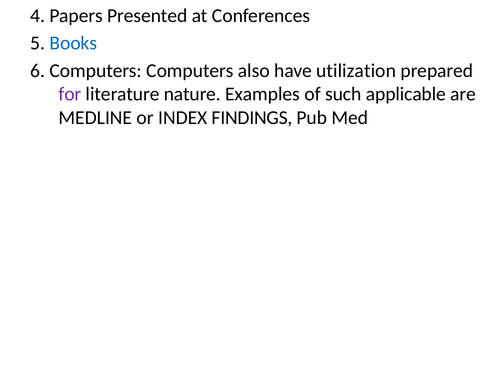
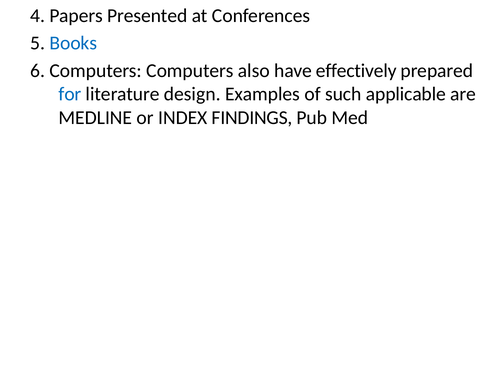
utilization: utilization -> effectively (356, 71)
for colour: purple -> blue (70, 94)
nature: nature -> design (192, 94)
